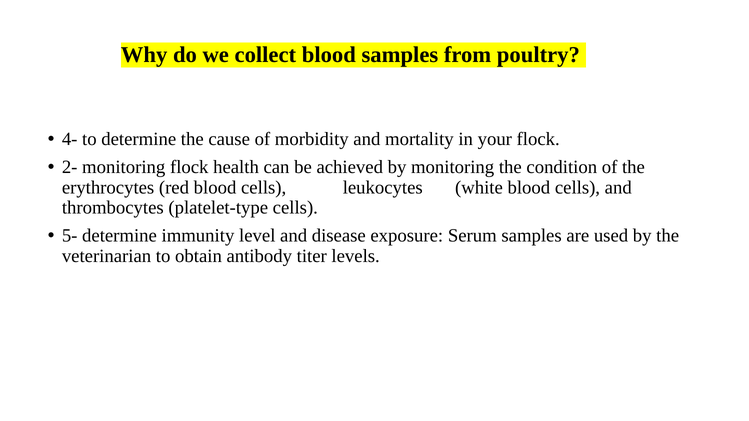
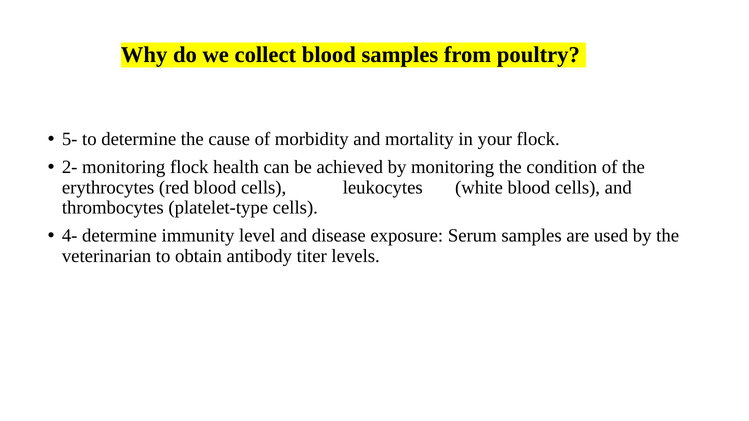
4-: 4- -> 5- (70, 139)
5-: 5- -> 4- (70, 236)
